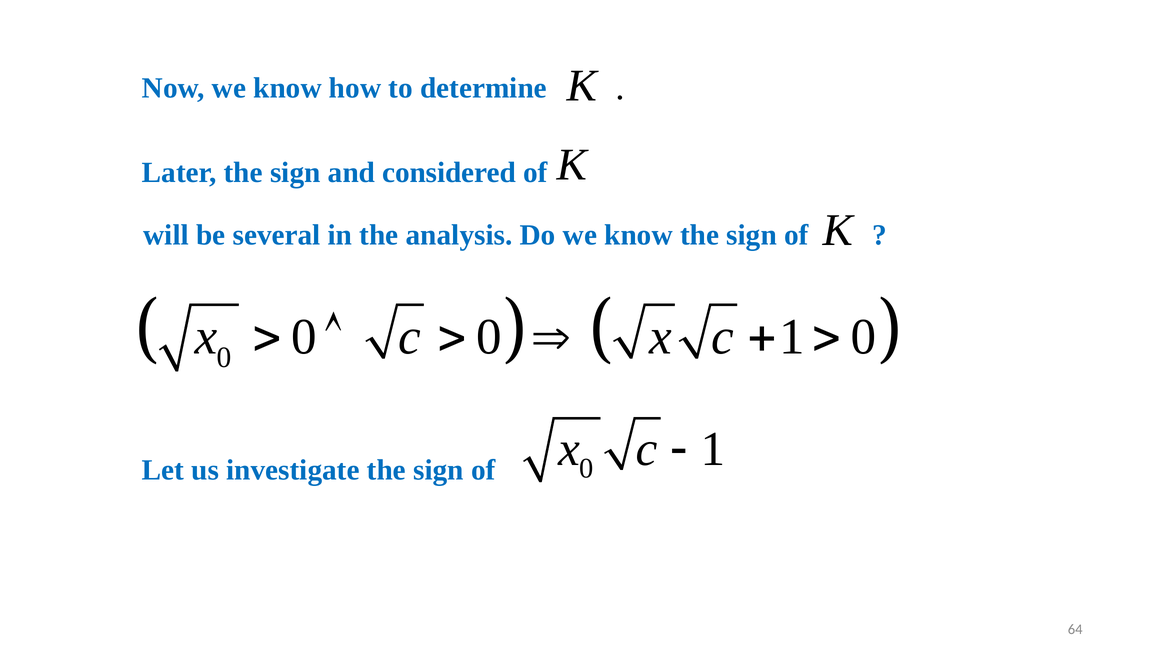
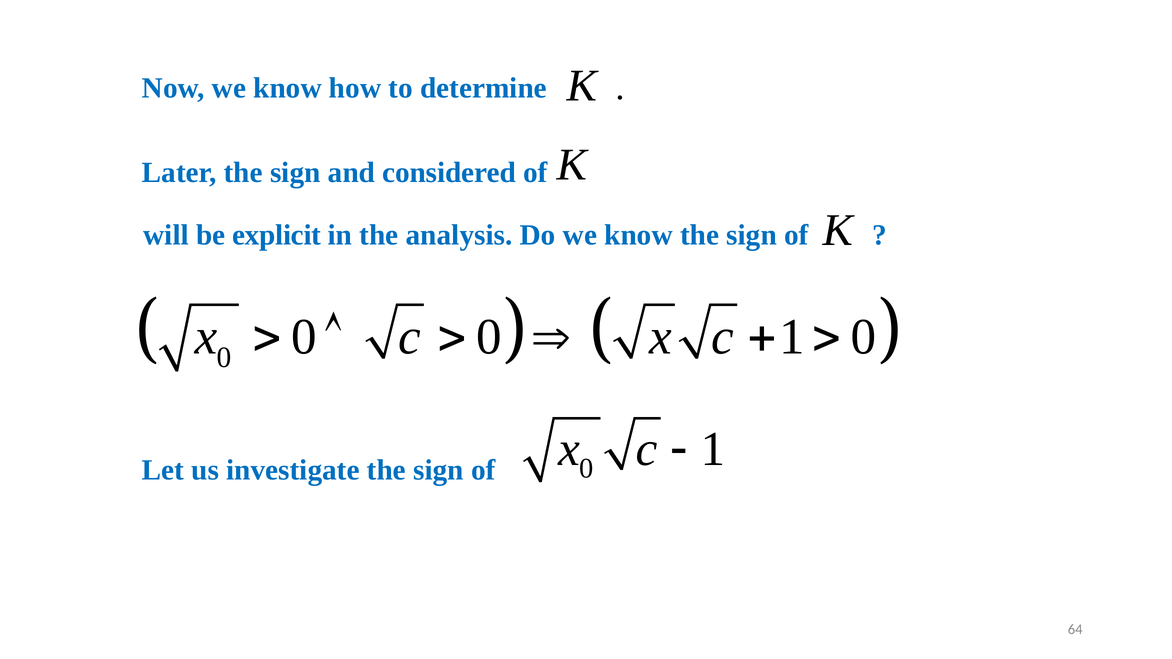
several: several -> explicit (277, 235)
